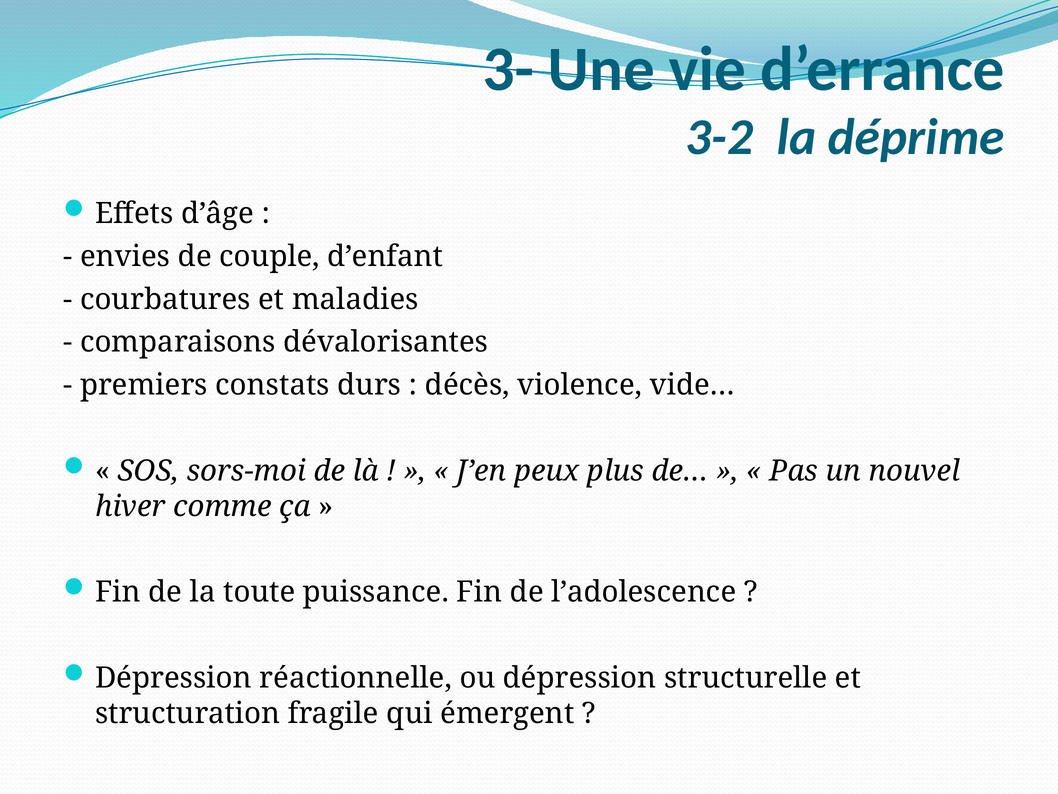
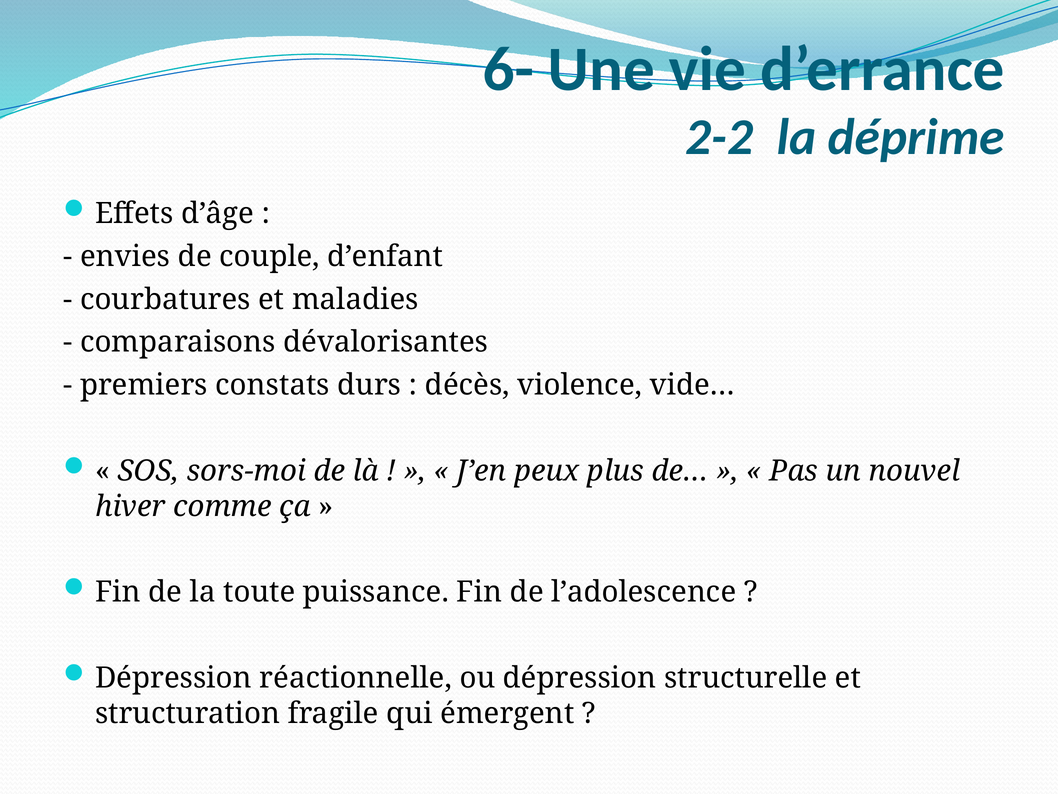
3-: 3- -> 6- (508, 69)
3-2: 3-2 -> 2-2 (719, 137)
